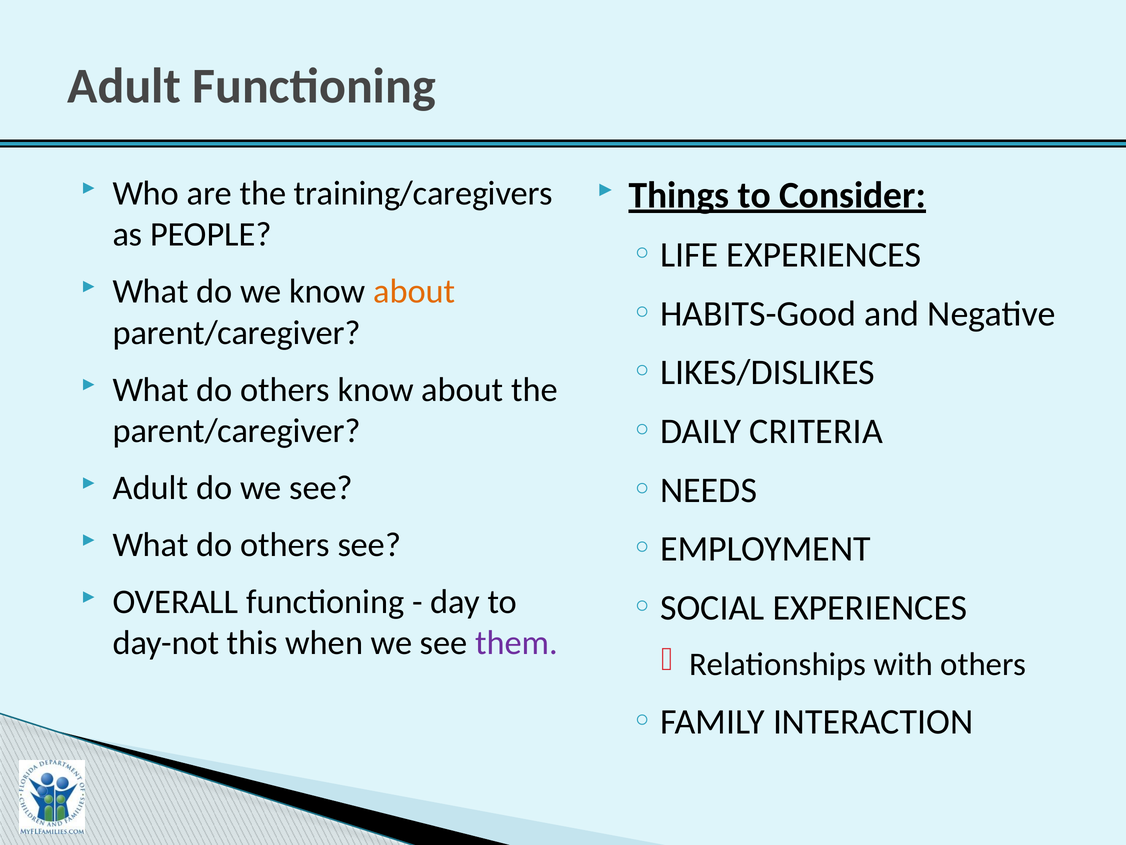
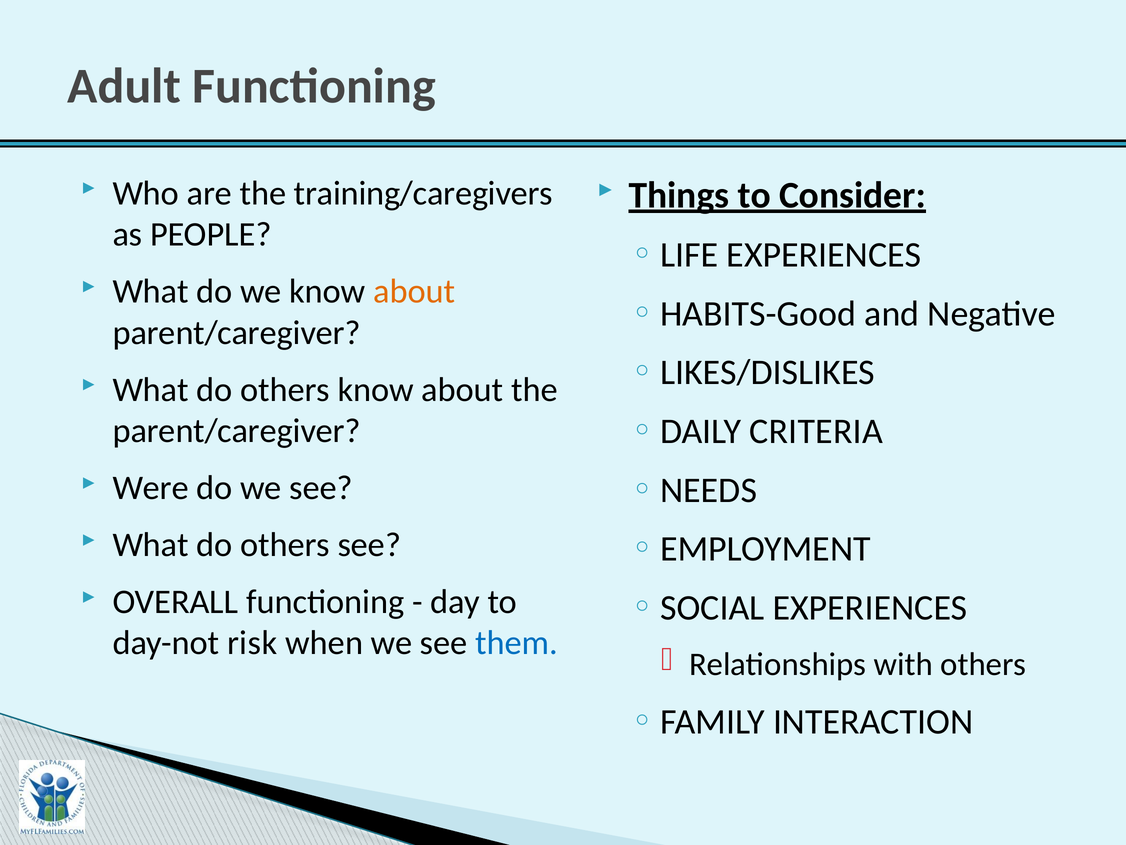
Adult: Adult -> Were (151, 488)
this: this -> risk (252, 643)
them colour: purple -> blue (517, 643)
